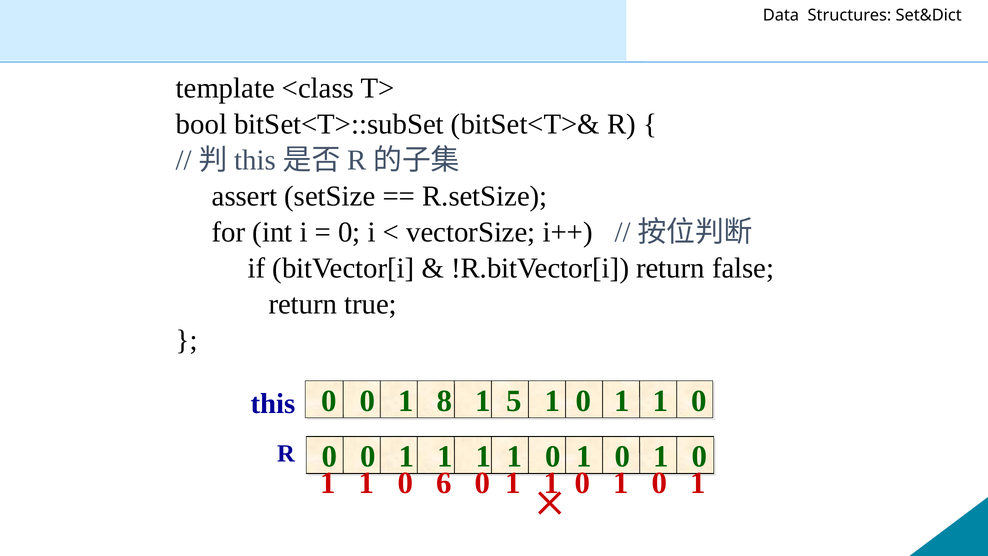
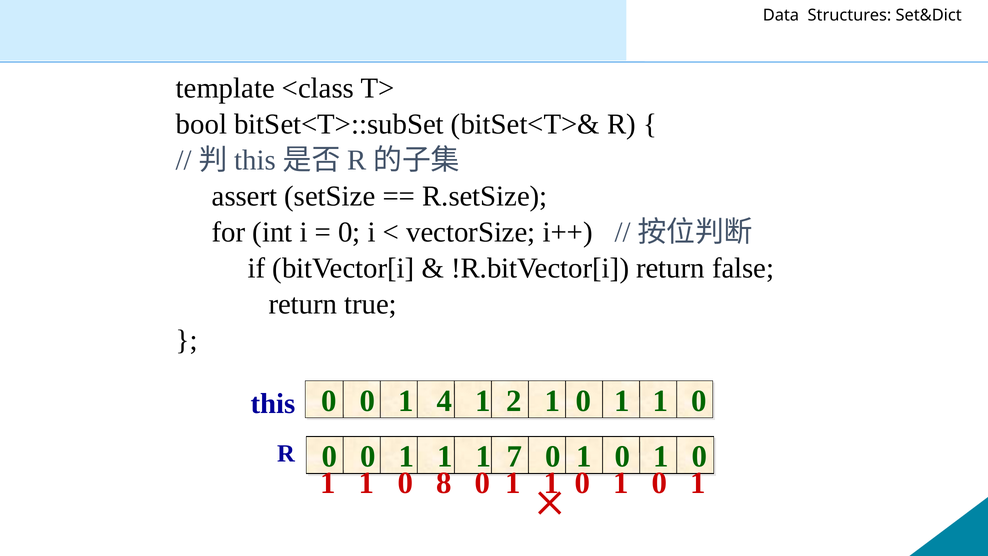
8: 8 -> 4 (445, 401)
5: 5 -> 2 (514, 401)
1 1 1 1: 1 -> 7 (514, 456)
6: 6 -> 8 (444, 483)
